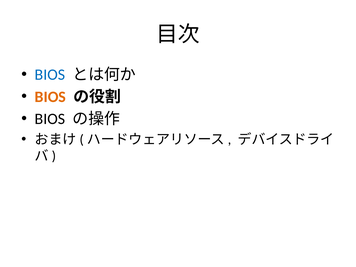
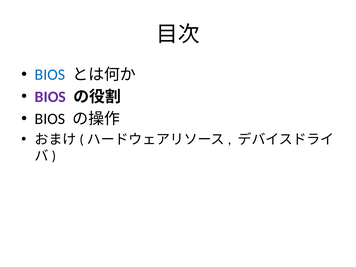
BIOS colour: orange -> purple (50, 97)
